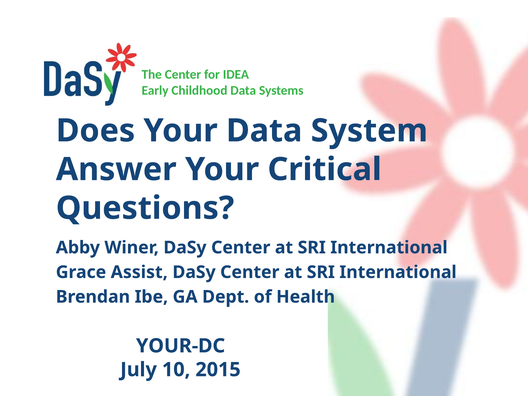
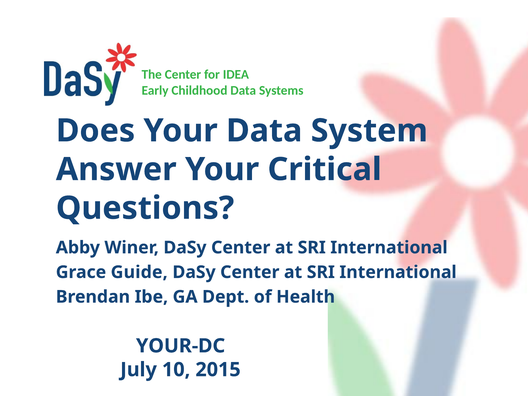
Assist: Assist -> Guide (139, 272)
